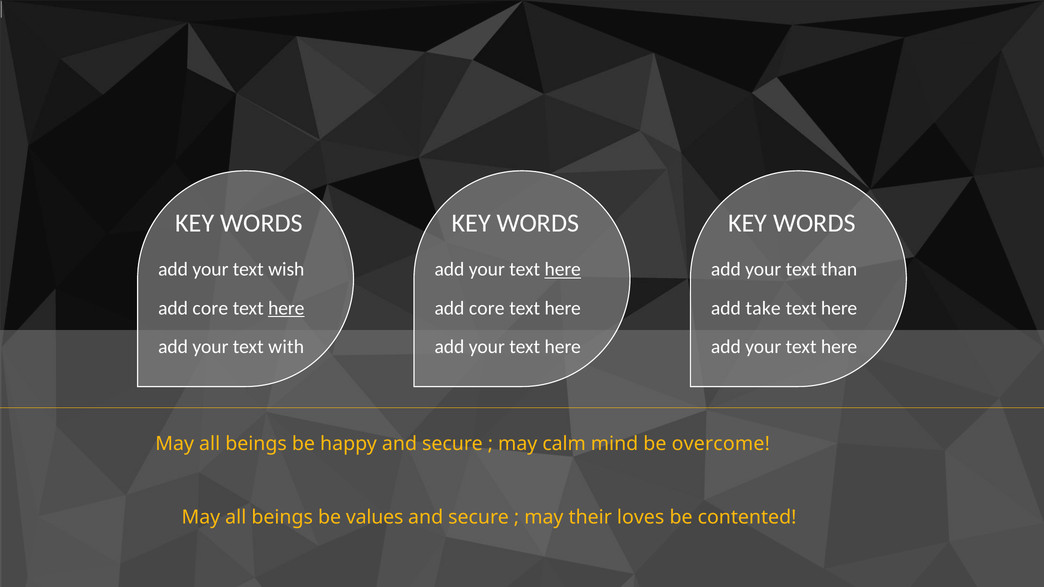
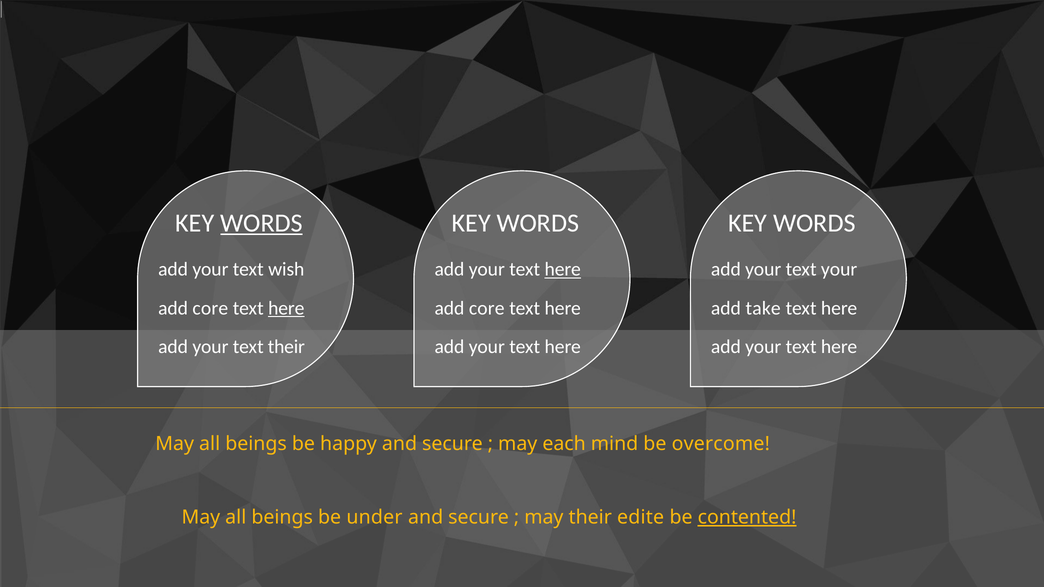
WORDS underline: none -> present (262, 223)
text than: than -> your (839, 270)
text with: with -> their (286, 347)
calm: calm -> each (564, 444)
values: values -> under (374, 518)
loves: loves -> edite (641, 518)
contented underline: none -> present (747, 518)
